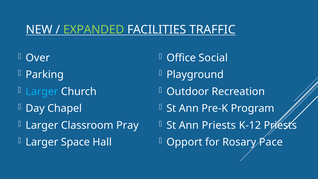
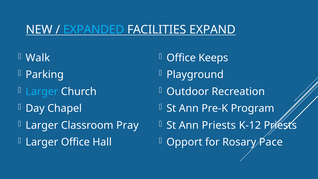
EXPANDED colour: light green -> light blue (94, 30)
TRAFFIC: TRAFFIC -> EXPAND (212, 30)
Over: Over -> Walk (38, 58)
Social: Social -> Keeps (213, 58)
Larger Space: Space -> Office (75, 142)
